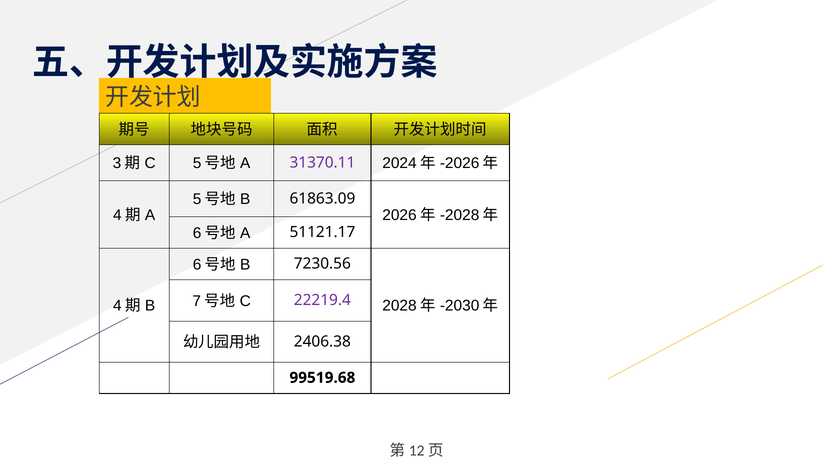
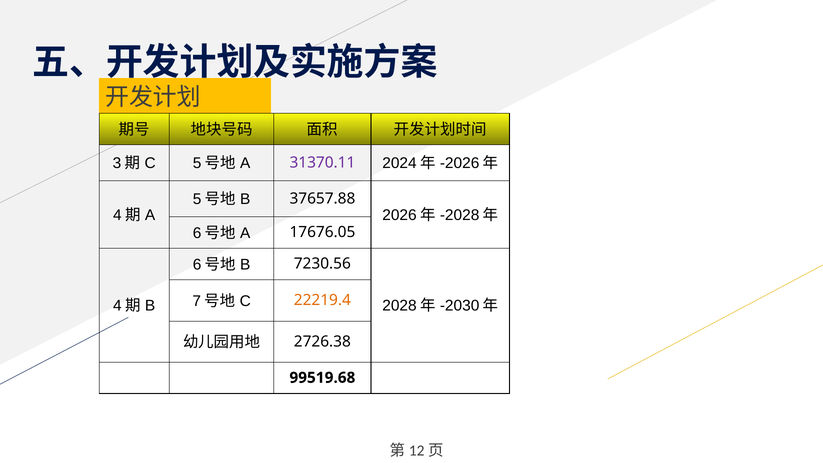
61863.09: 61863.09 -> 37657.88 (322, 199)
51121.17: 51121.17 -> 17676.05 (322, 232)
22219.4 colour: purple -> orange (322, 300)
2406.38: 2406.38 -> 2726.38 (322, 342)
